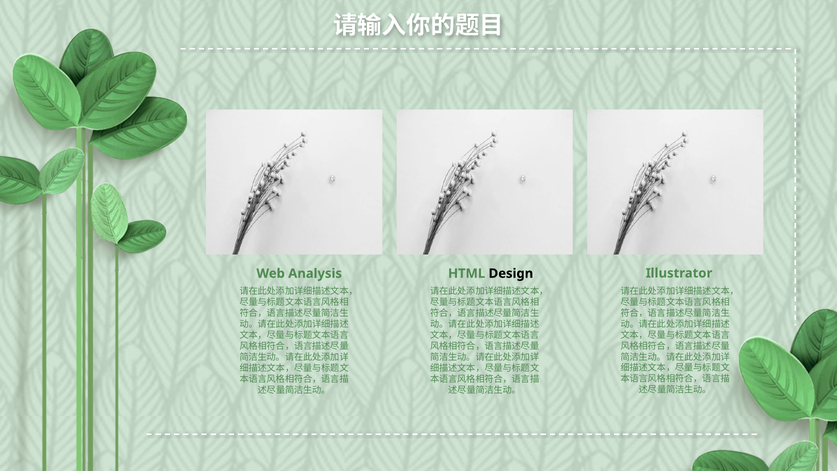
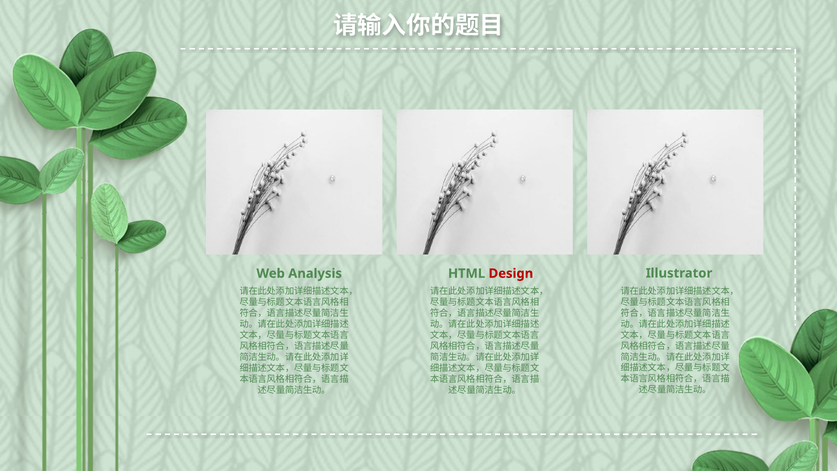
Design colour: black -> red (511, 273)
